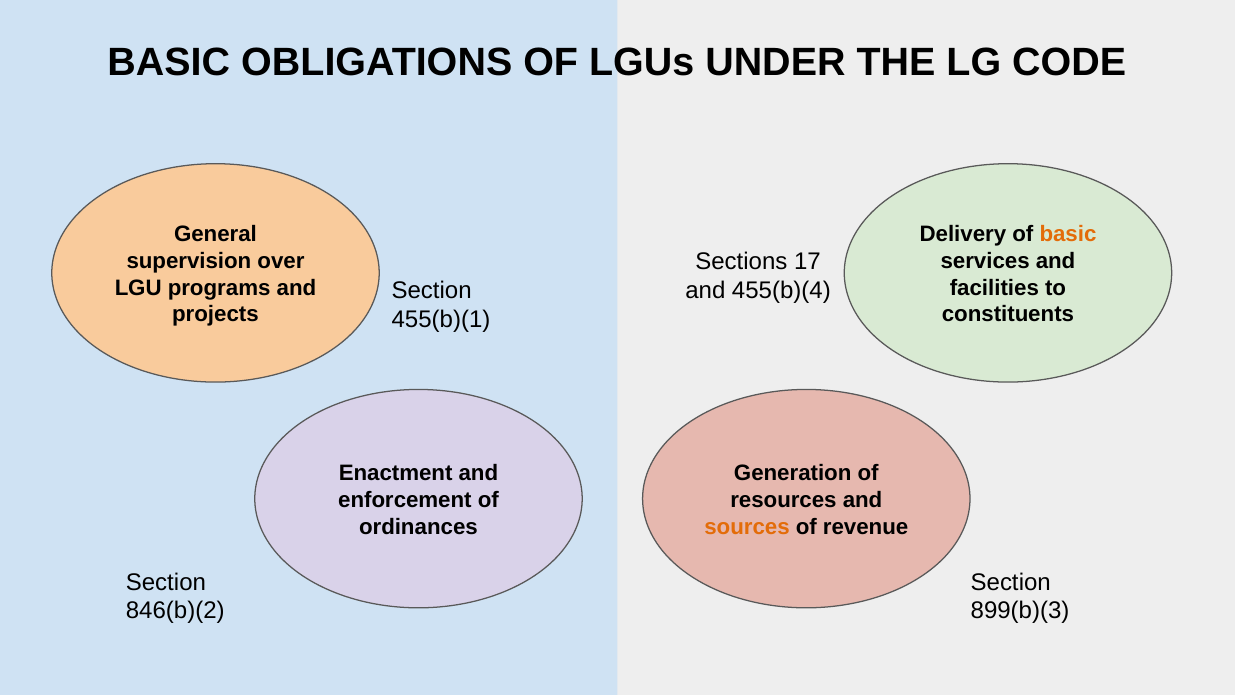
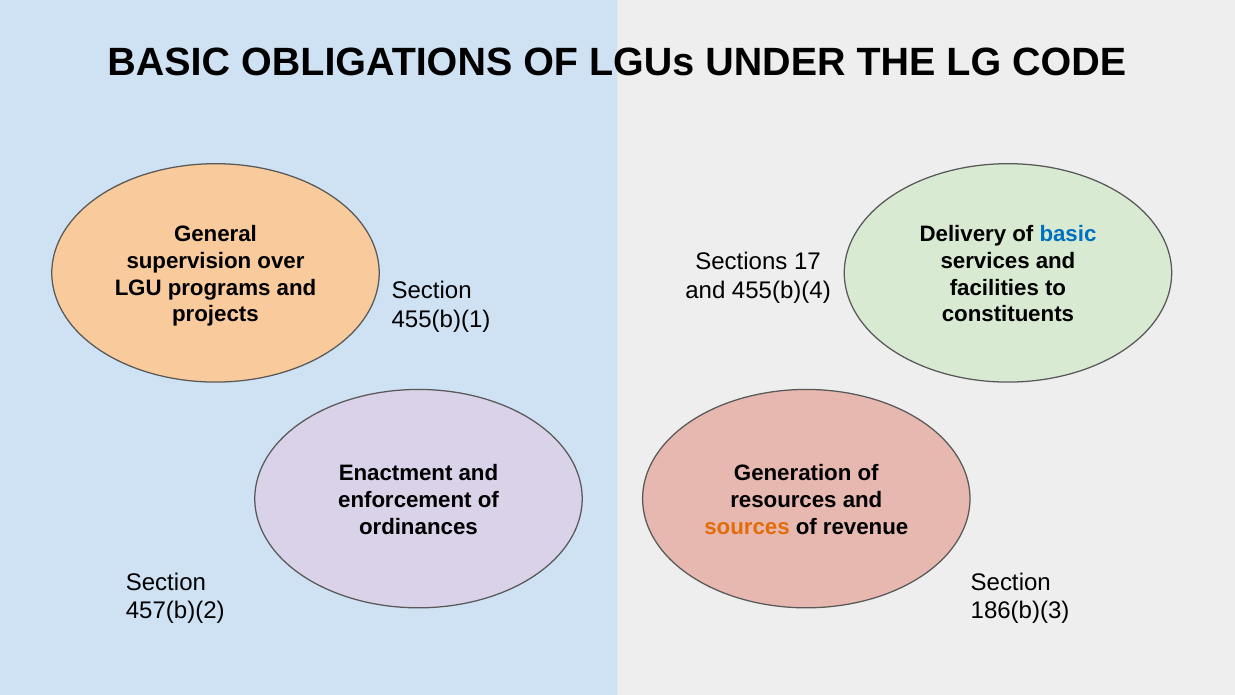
basic colour: orange -> blue (1068, 234)
846(b)(2: 846(b)(2 -> 457(b)(2 (175, 611)
899(b)(3: 899(b)(3 -> 186(b)(3 (1020, 611)
